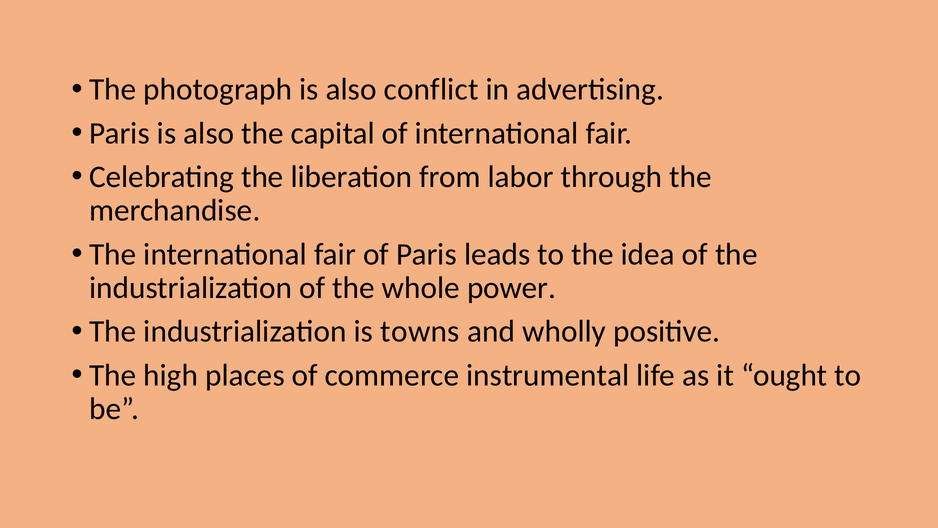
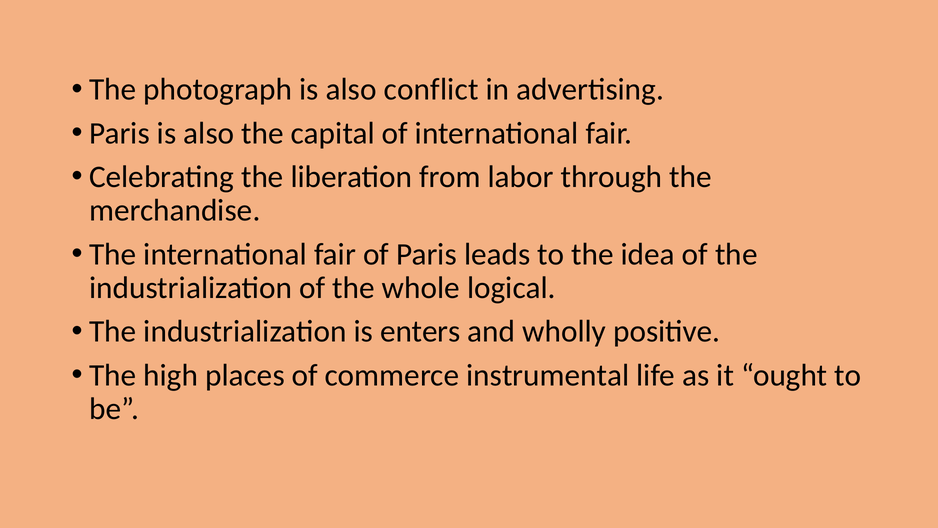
power: power -> logical (511, 288)
towns: towns -> enters (420, 331)
